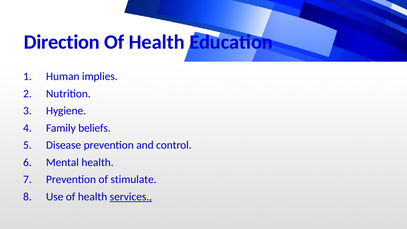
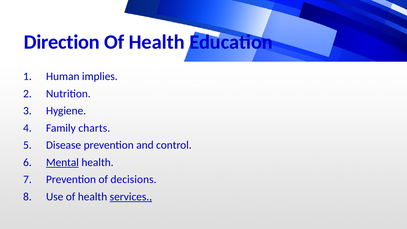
beliefs: beliefs -> charts (94, 128)
Mental underline: none -> present (62, 162)
stimulate: stimulate -> decisions (134, 180)
